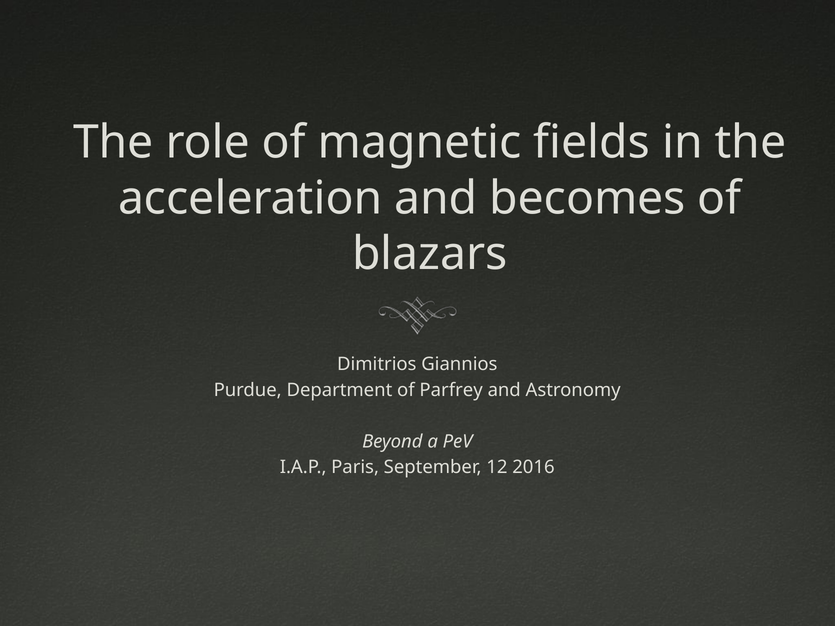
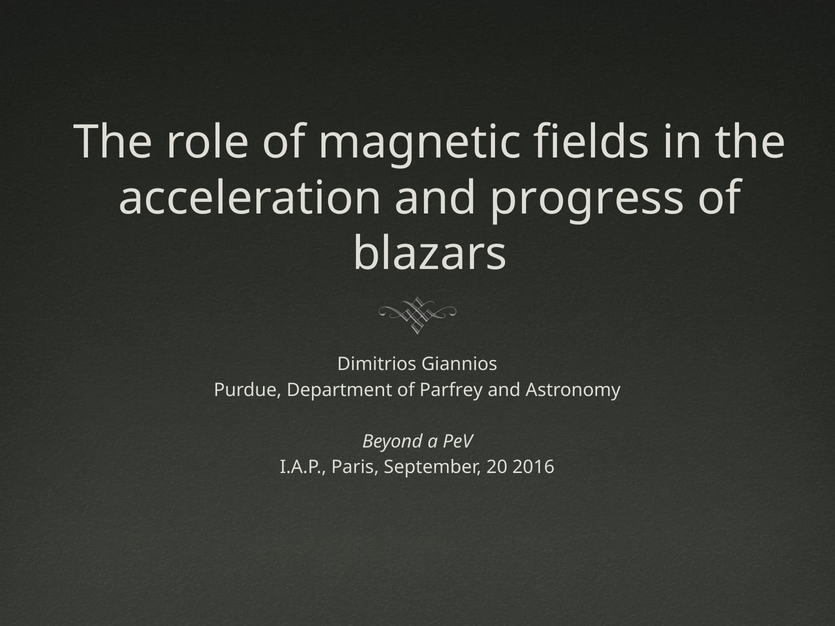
becomes: becomes -> progress (587, 198)
12: 12 -> 20 (497, 467)
